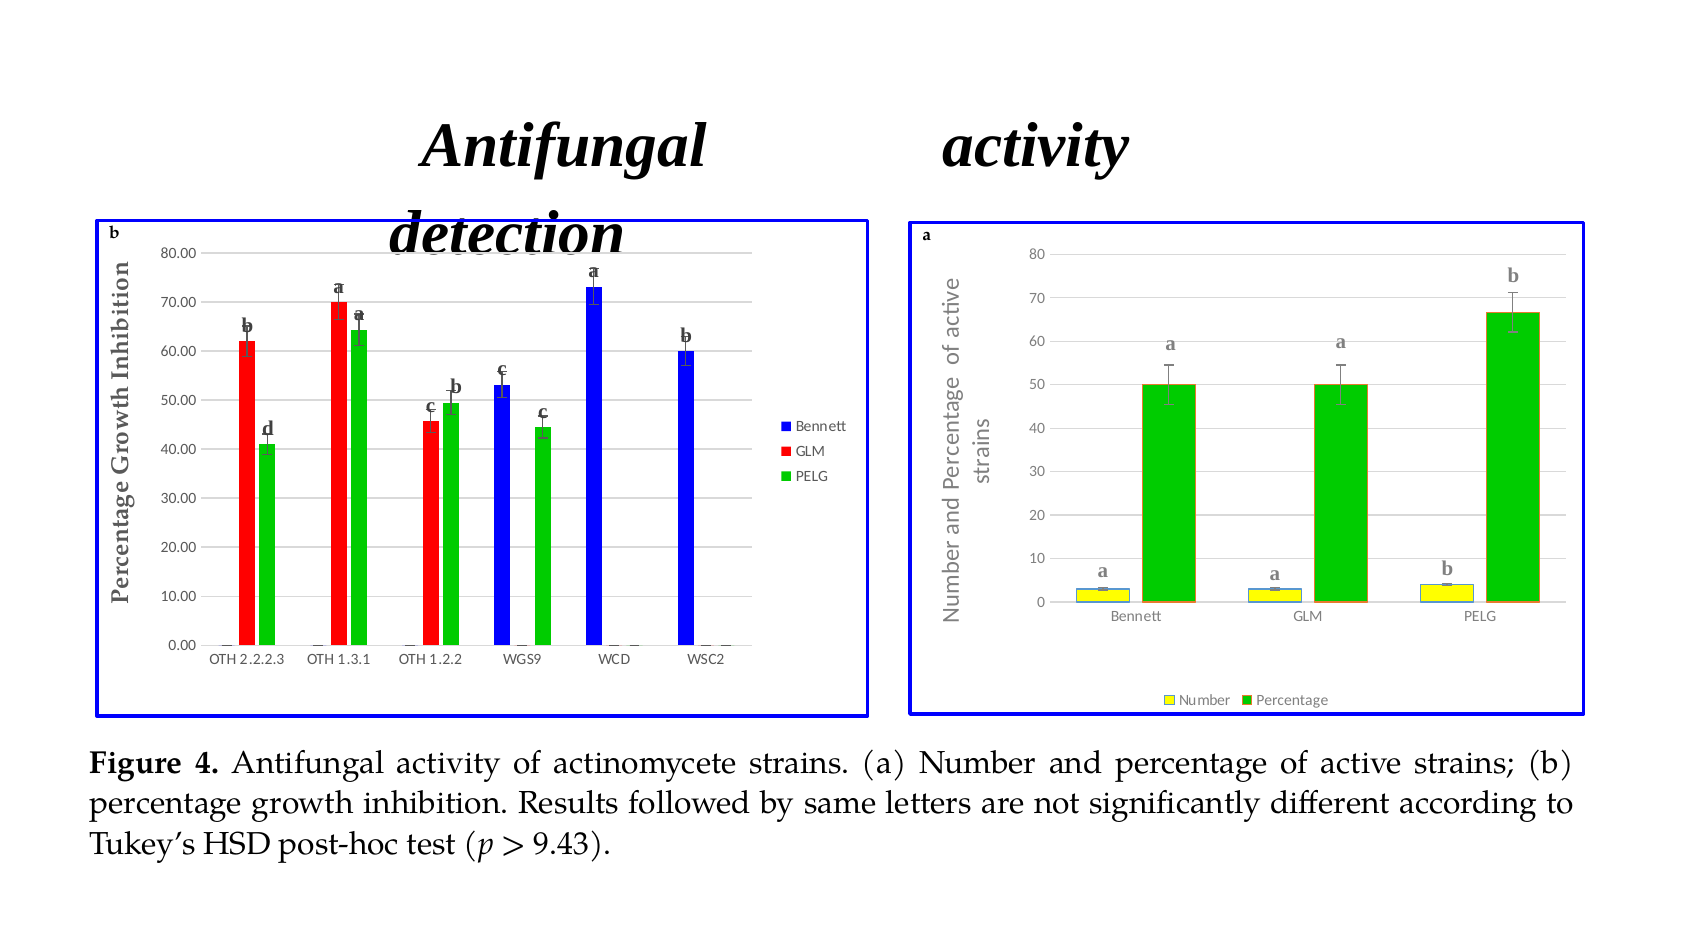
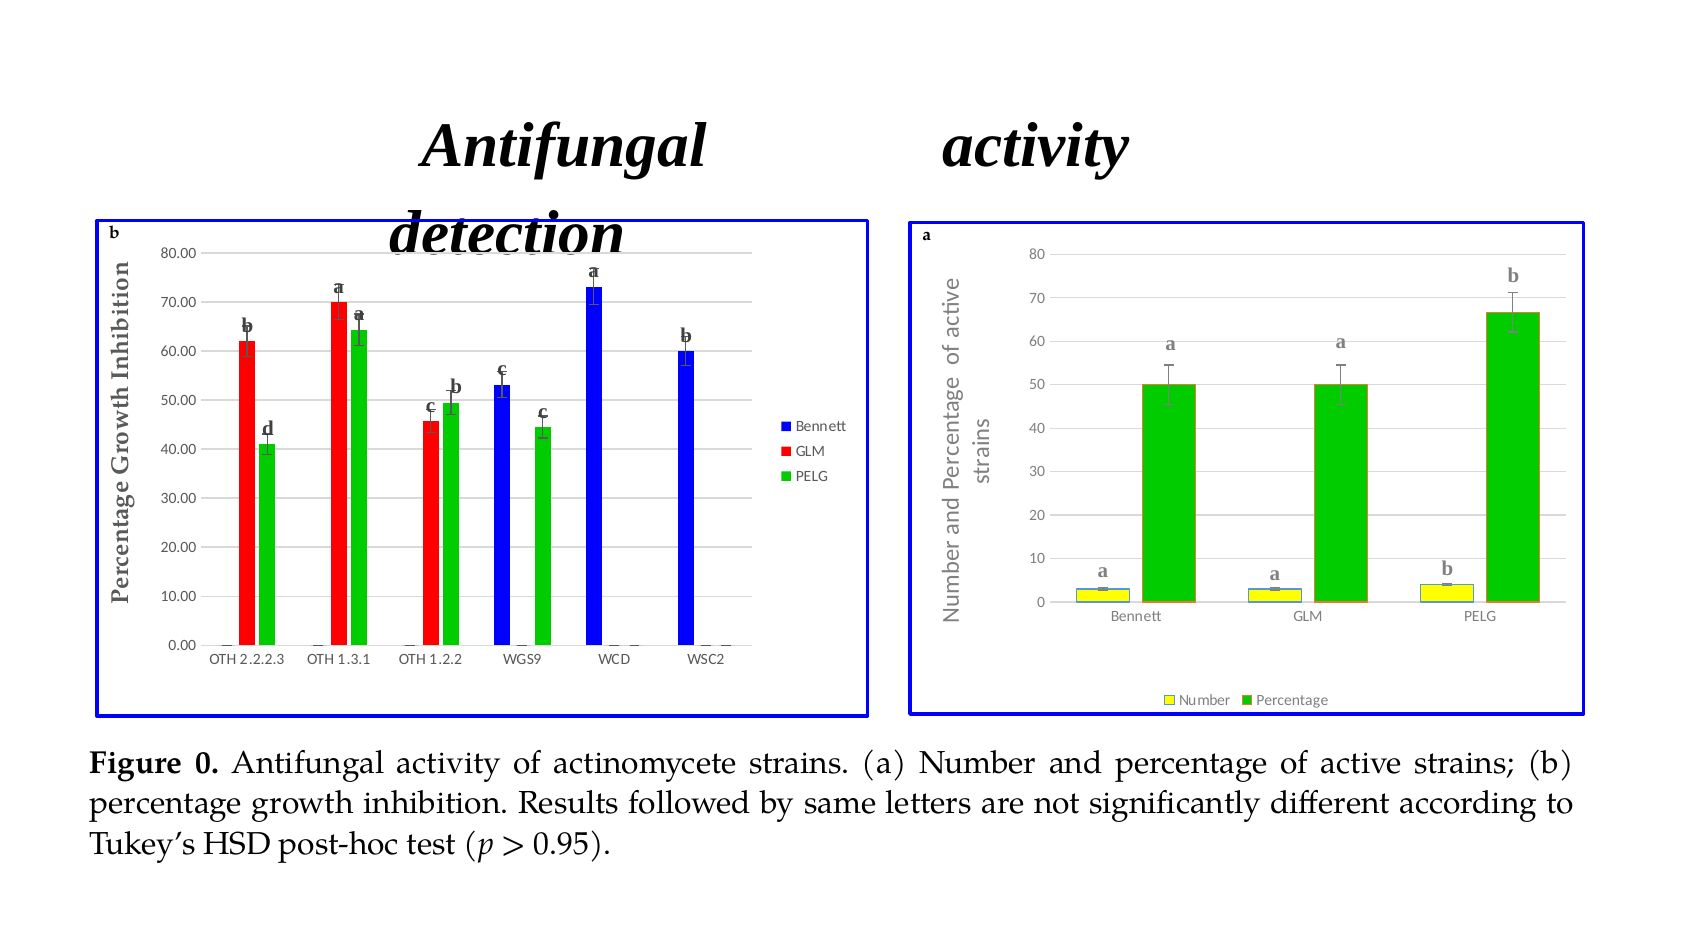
Figure 4: 4 -> 0 (207, 763)
9.43: 9.43 -> 0.95 (573, 844)
